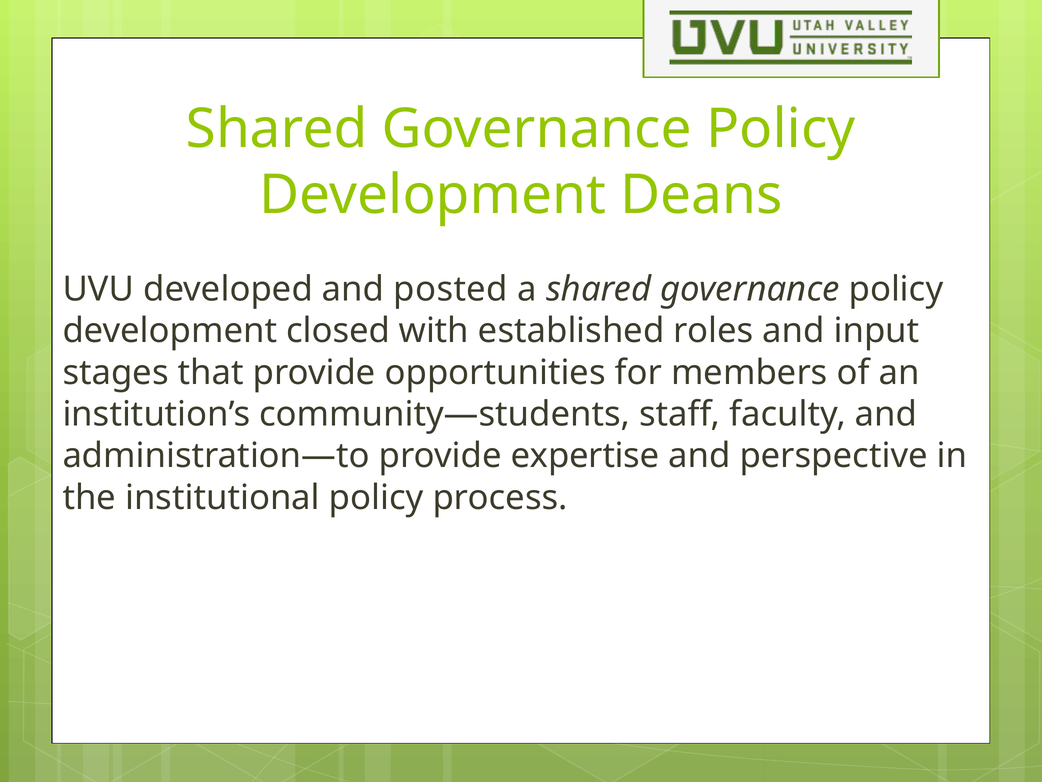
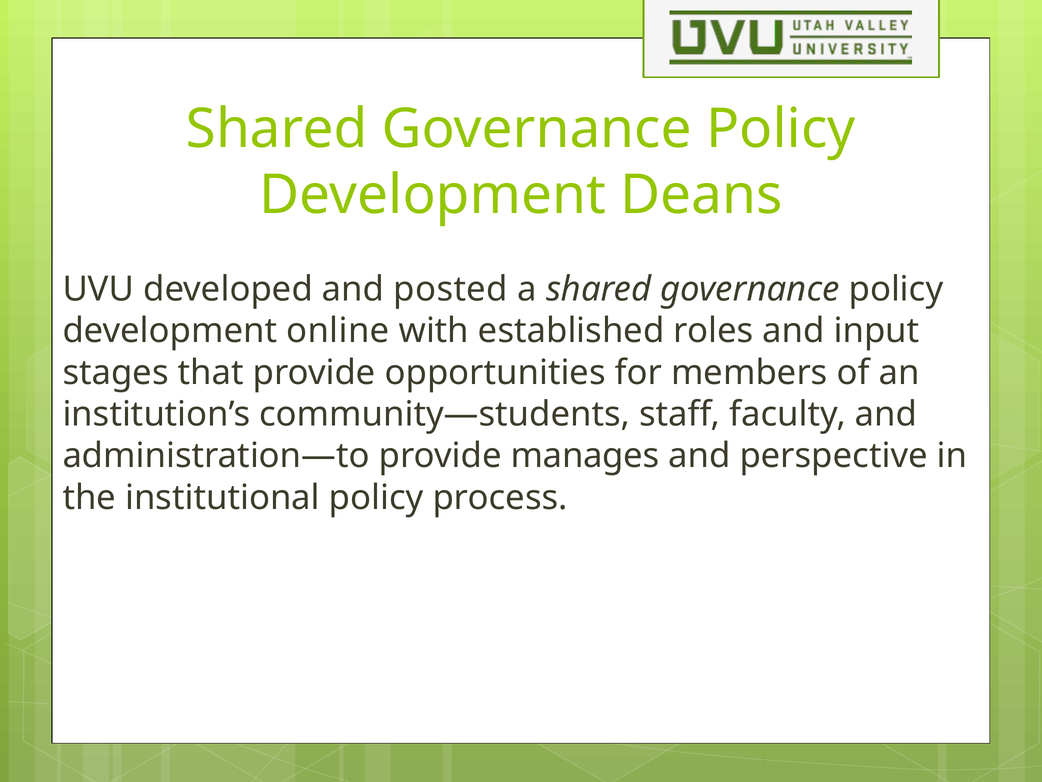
closed: closed -> online (338, 331)
expertise: expertise -> manages (585, 456)
